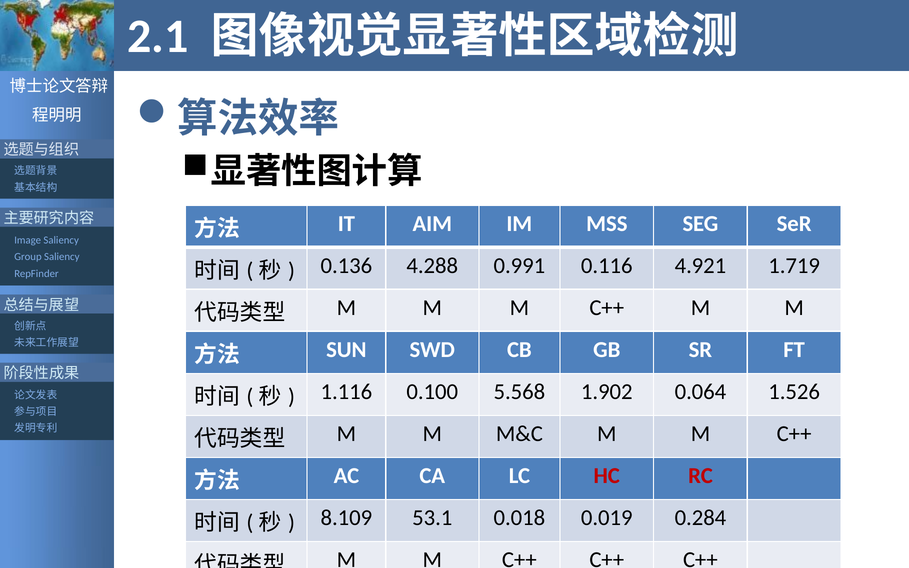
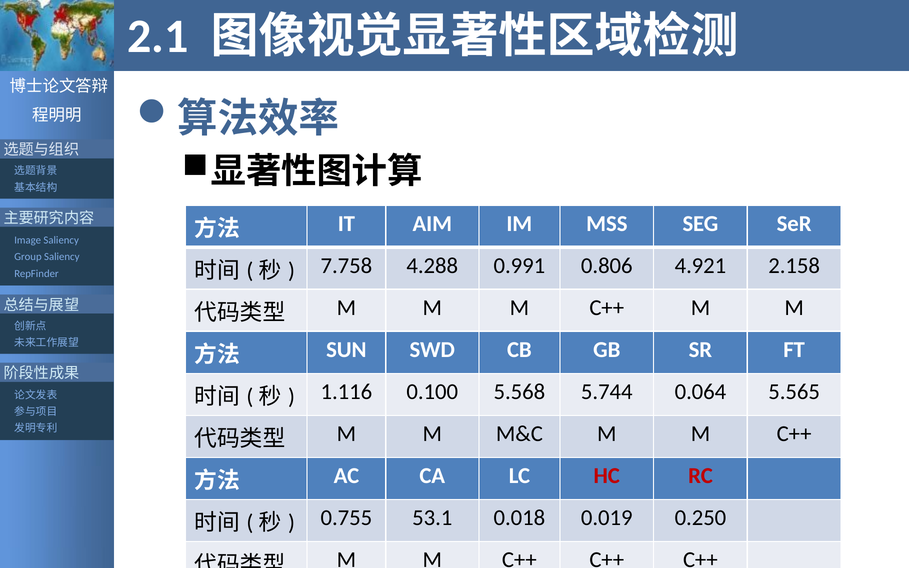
0.136: 0.136 -> 7.758 (346, 266)
0.116: 0.116 -> 0.806 (607, 266)
1.719: 1.719 -> 2.158 (794, 266)
1.902: 1.902 -> 5.744 (607, 392)
1.526: 1.526 -> 5.565 (794, 392)
8.109: 8.109 -> 0.755 (346, 518)
0.284: 0.284 -> 0.250 (700, 518)
